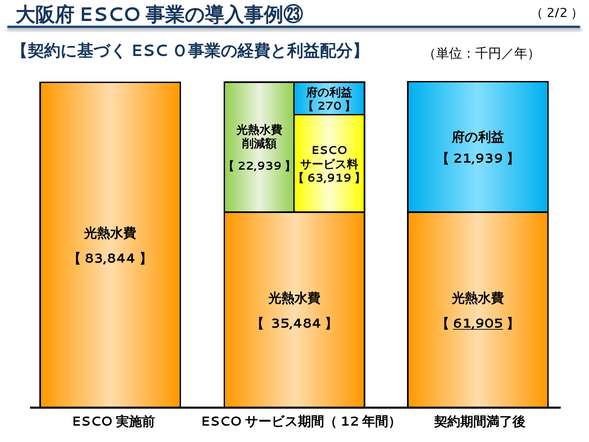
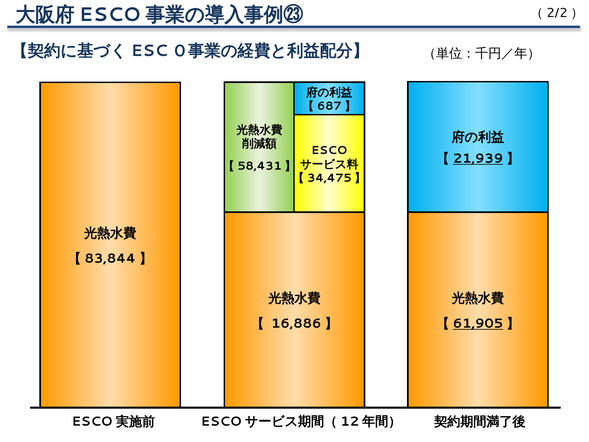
270: 270 -> 687 (329, 106)
21,939 underline: none -> present (478, 159)
22,939: 22,939 -> 58,431 (260, 166)
63,919: 63,919 -> 34,475 (329, 178)
35,484: 35,484 -> 16,886 (296, 323)
